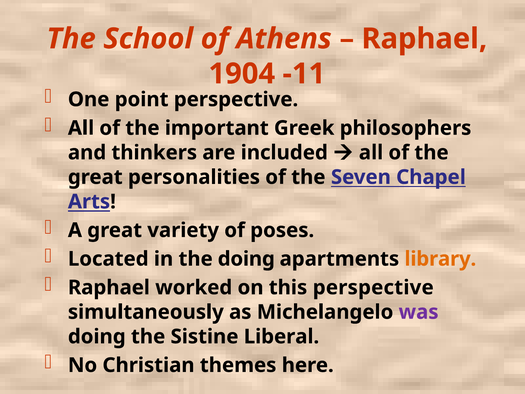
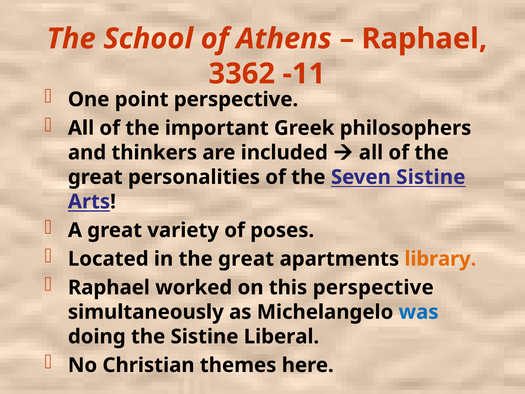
1904: 1904 -> 3362 (242, 74)
Seven Chapel: Chapel -> Sistine (431, 177)
in the doing: doing -> great (246, 259)
was colour: purple -> blue (419, 312)
